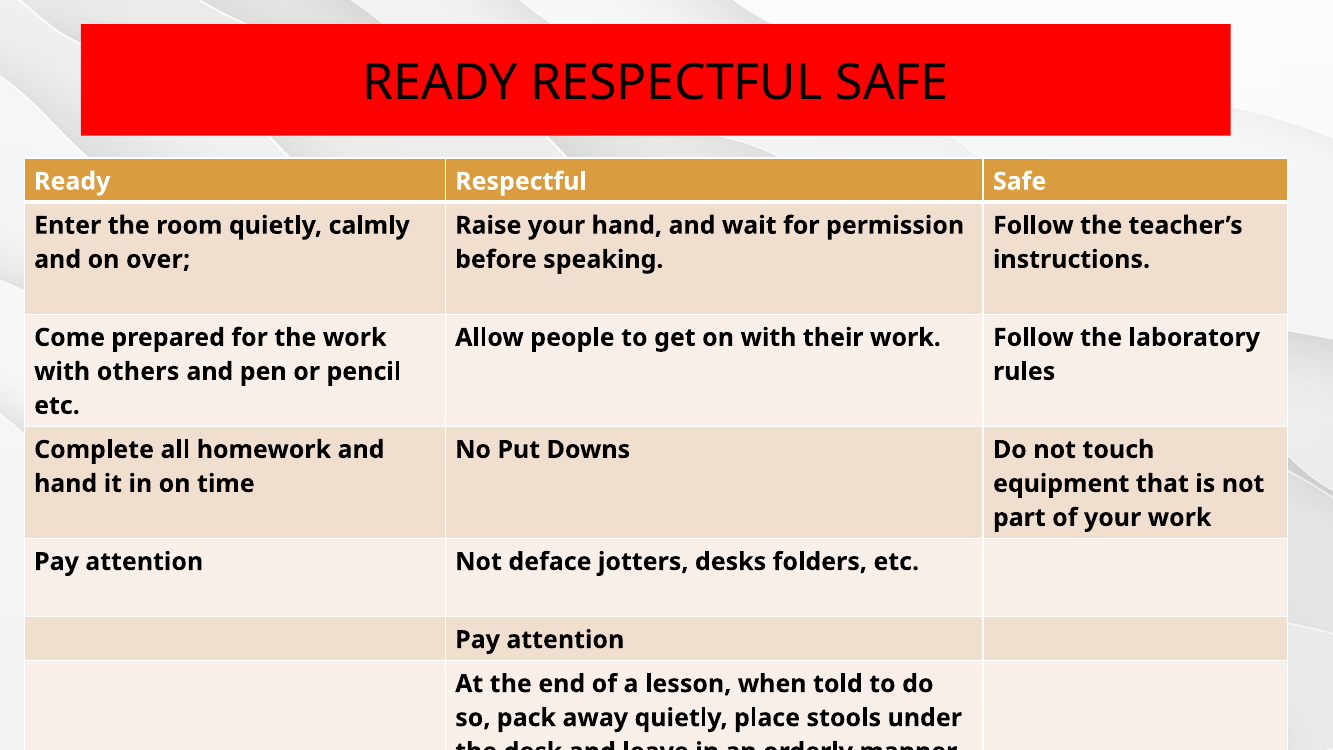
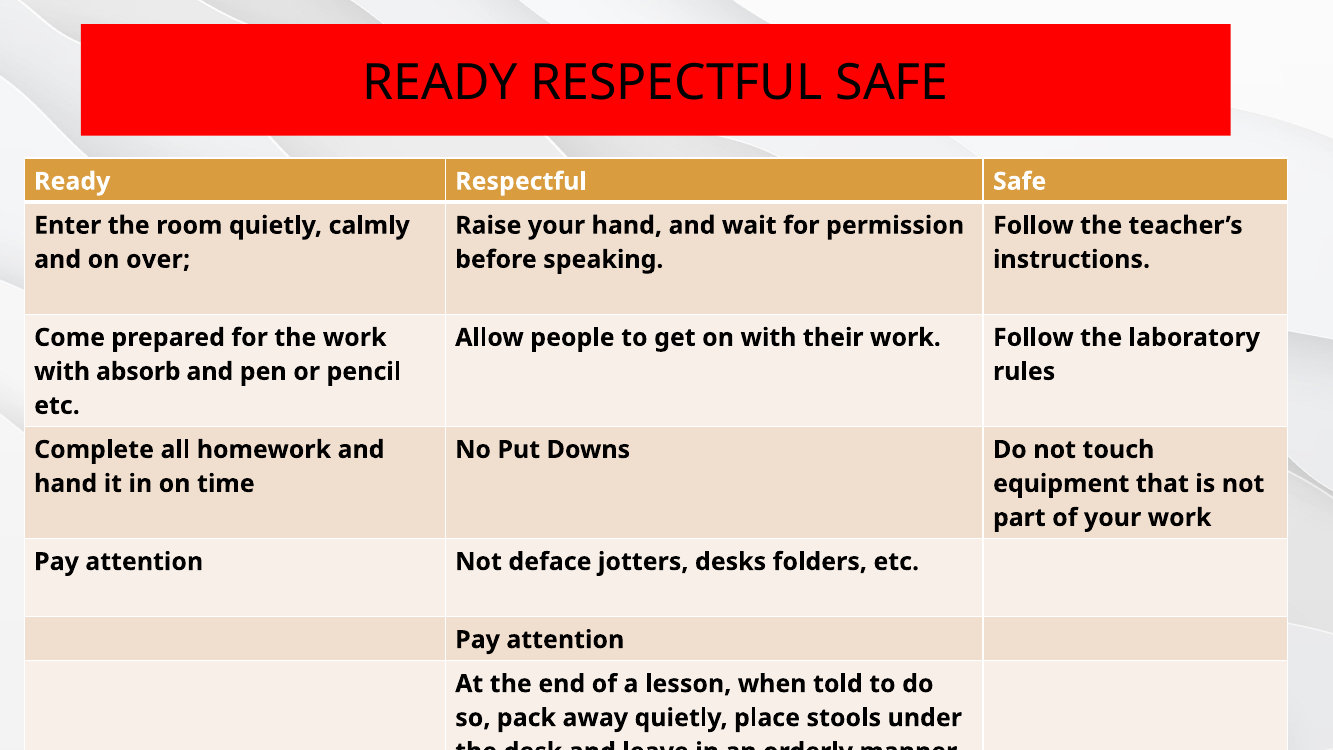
others: others -> absorb (138, 371)
